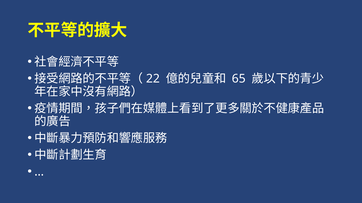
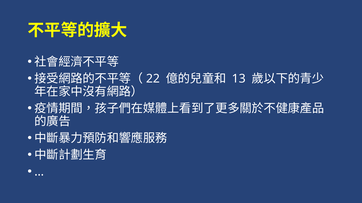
65: 65 -> 13 (239, 79)
